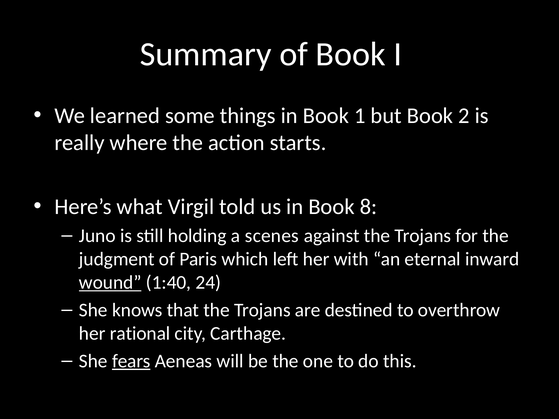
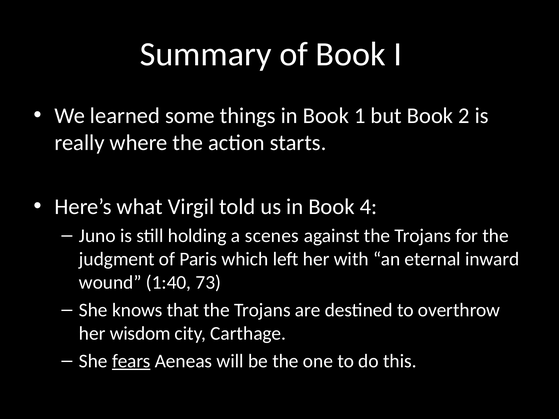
8: 8 -> 4 (368, 207)
wound underline: present -> none (110, 283)
24: 24 -> 73 (208, 283)
rational: rational -> wisdom (140, 334)
